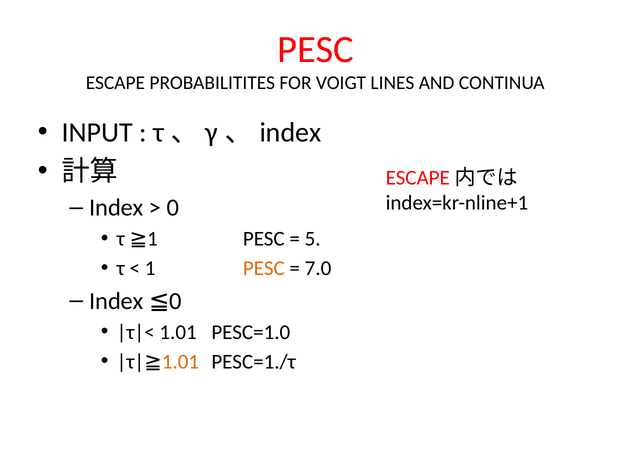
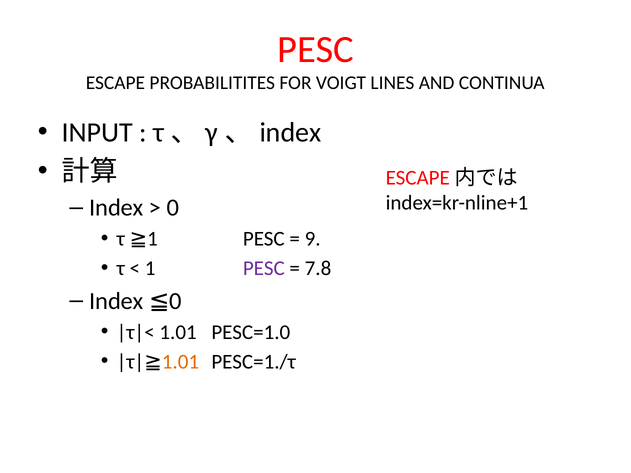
5: 5 -> 9 (313, 239)
PESC colour: orange -> purple (264, 269)
7.0: 7.0 -> 7.8 (318, 269)
